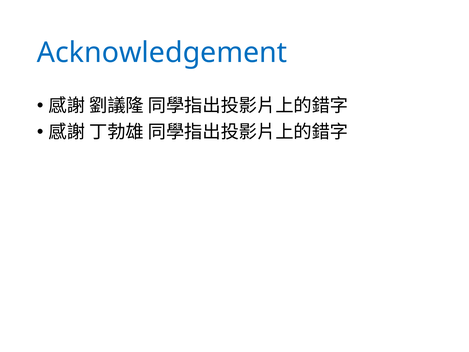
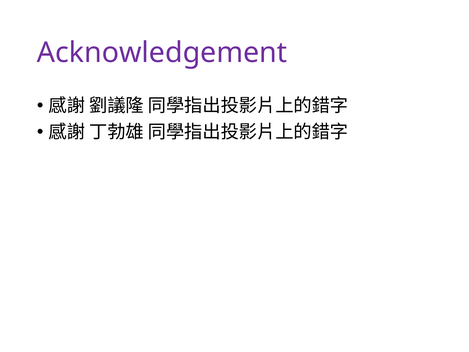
Acknowledgement colour: blue -> purple (162, 53)
